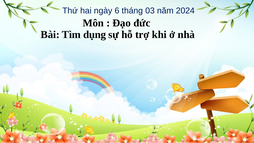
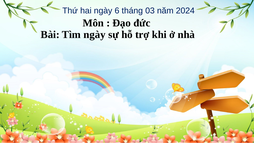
Tìm dụng: dụng -> ngày (95, 34)
